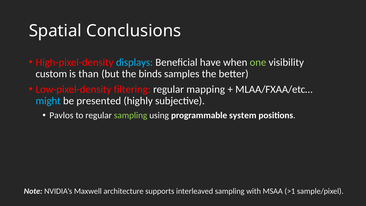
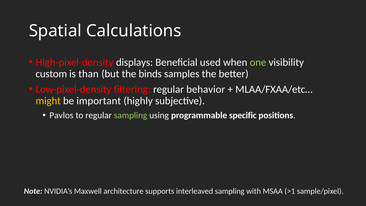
Conclusions: Conclusions -> Calculations (134, 31)
displays colour: light blue -> white (134, 62)
have: have -> used (210, 62)
mapping: mapping -> behavior (206, 89)
might colour: light blue -> yellow (48, 101)
presented: presented -> important (99, 101)
system: system -> specific (243, 115)
